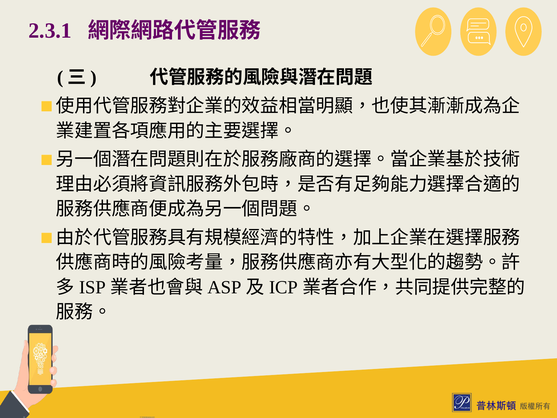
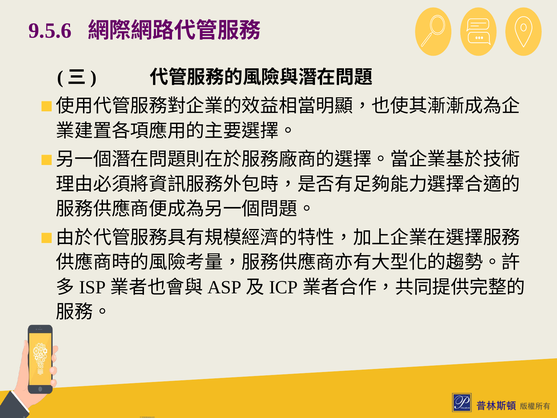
2.3.1: 2.3.1 -> 9.5.6 (50, 31)
